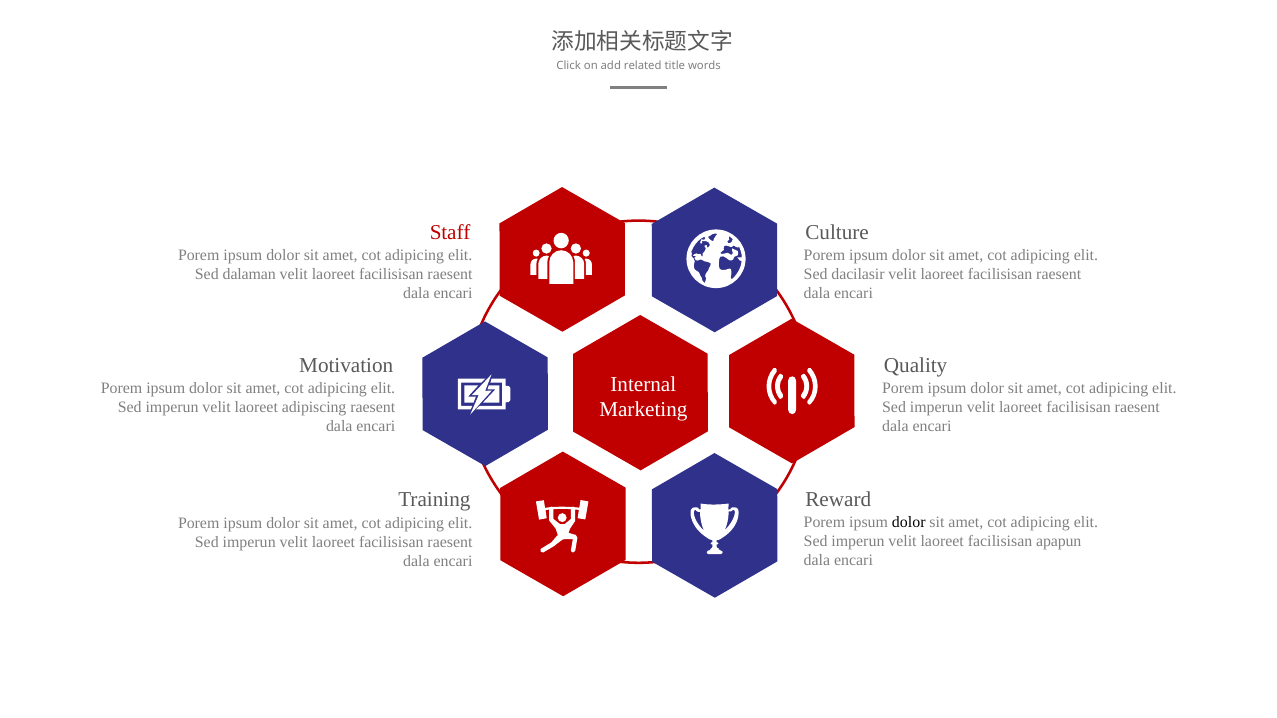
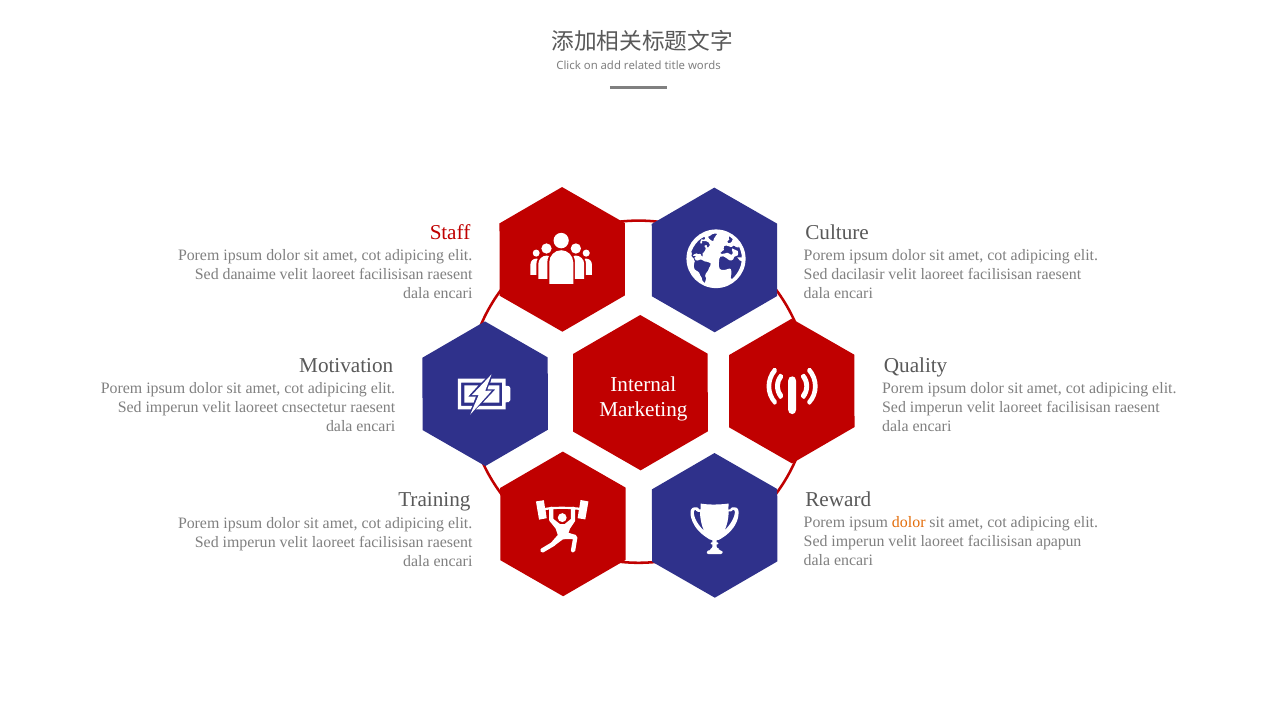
dalaman: dalaman -> danaime (249, 274)
adipiscing: adipiscing -> cnsectetur (314, 407)
dolor colour: black -> orange (909, 523)
